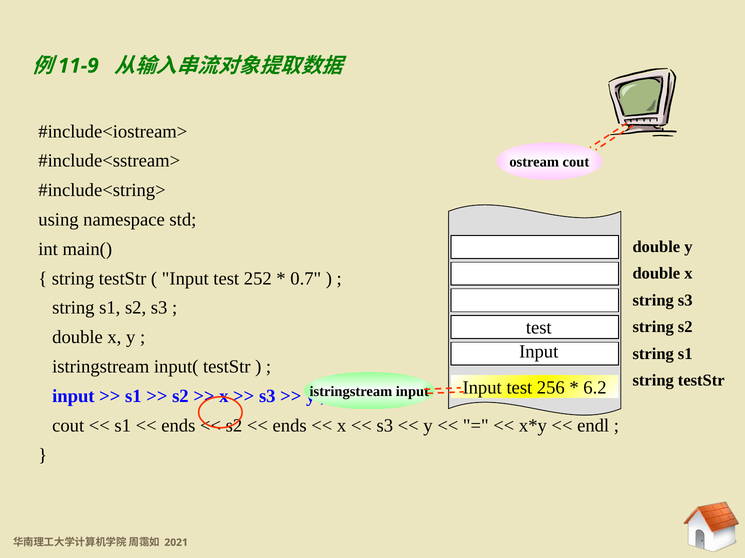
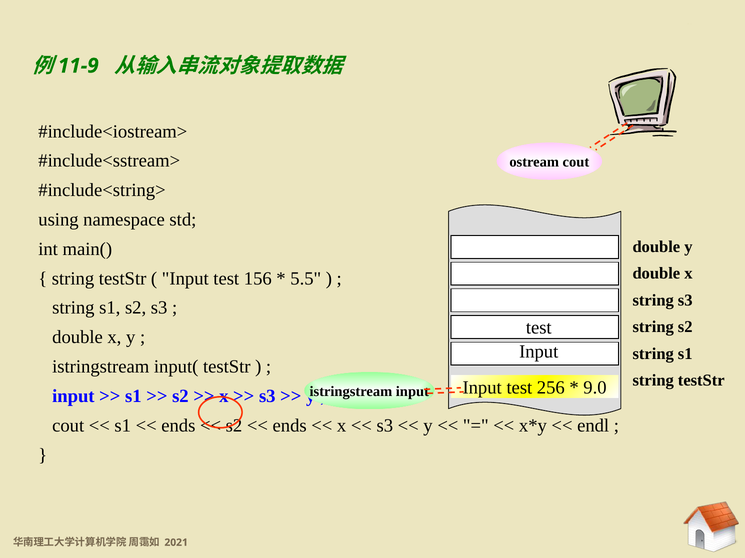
252: 252 -> 156 (258, 279)
0.7: 0.7 -> 5.5 (306, 279)
6.2: 6.2 -> 9.0 (595, 388)
